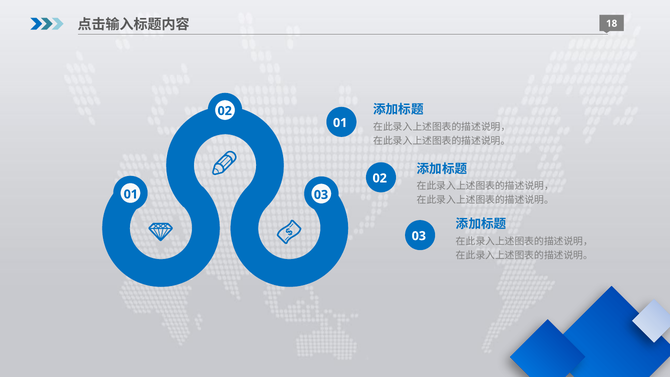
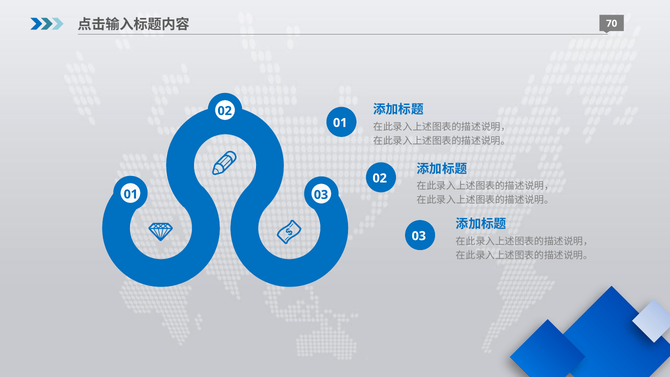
18: 18 -> 70 (612, 23)
